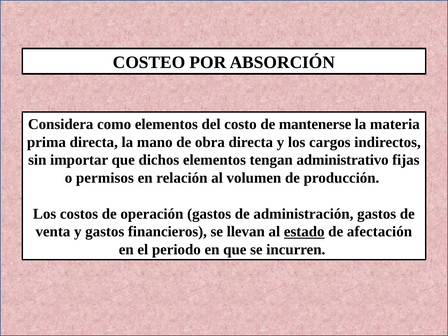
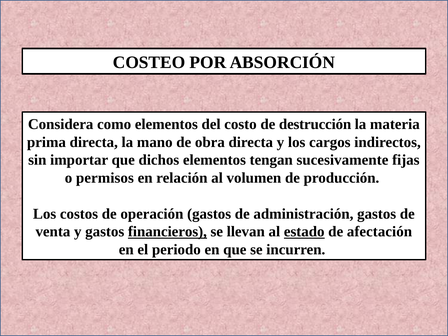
mantenerse: mantenerse -> destrucción (315, 124)
administrativo: administrativo -> sucesivamente (342, 160)
financieros underline: none -> present (167, 232)
